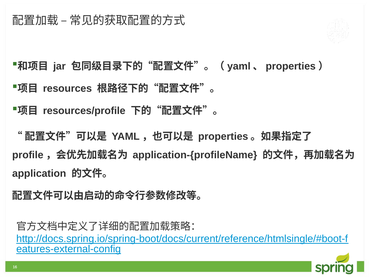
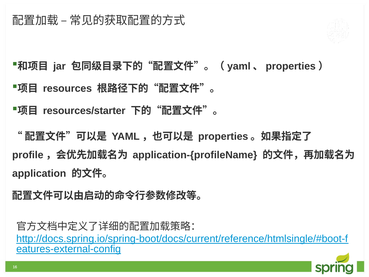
resources/profile: resources/profile -> resources/starter (84, 111)
